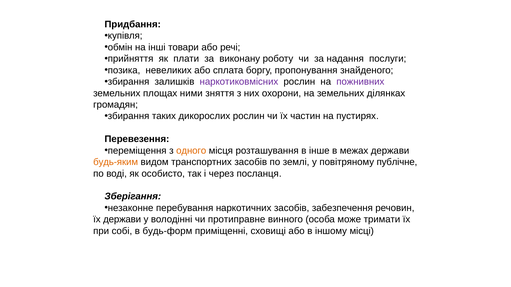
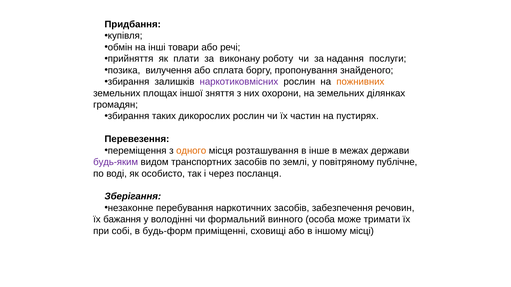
невеликих: невеликих -> вилучення (169, 70)
пожнивних colour: purple -> orange (360, 82)
ними: ними -> іншої (191, 93)
будь-яким colour: orange -> purple (116, 162)
їх держави: держави -> бажання (122, 220)
протиправне: протиправне -> формальний (237, 220)
